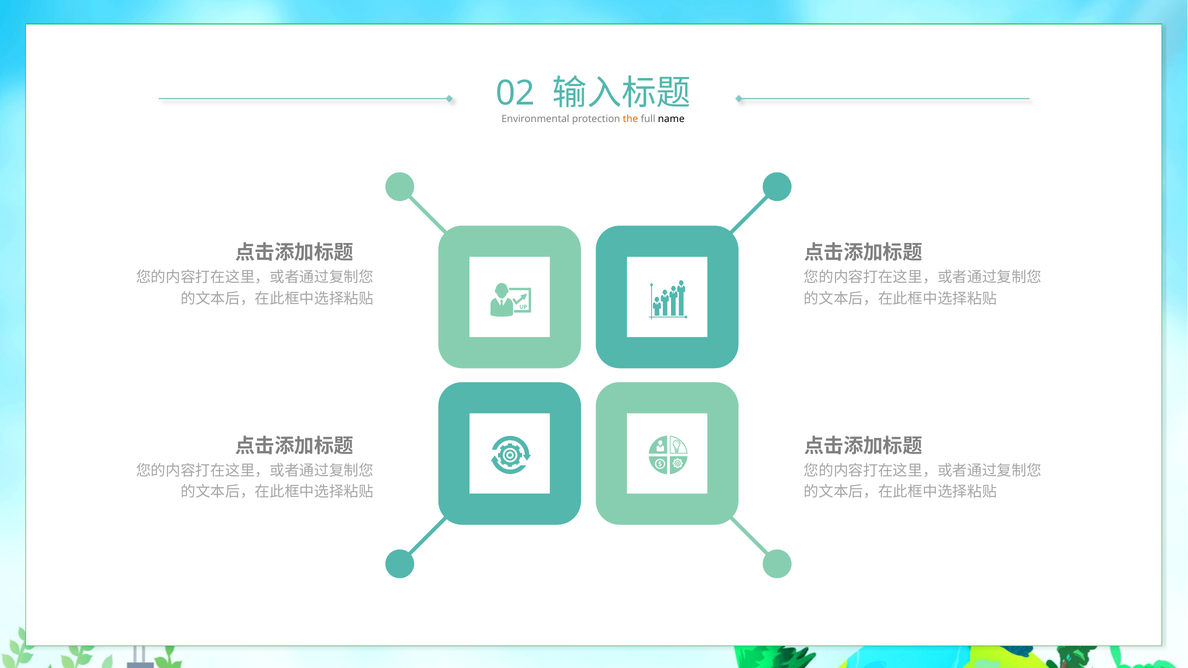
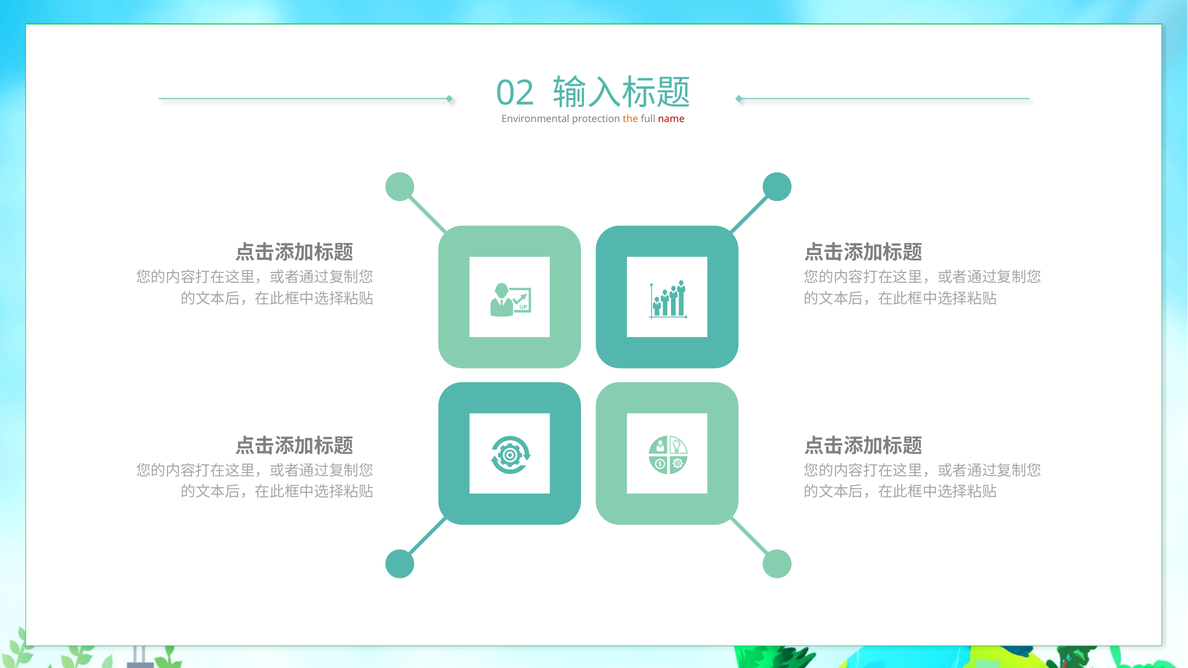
name colour: black -> red (671, 119)
